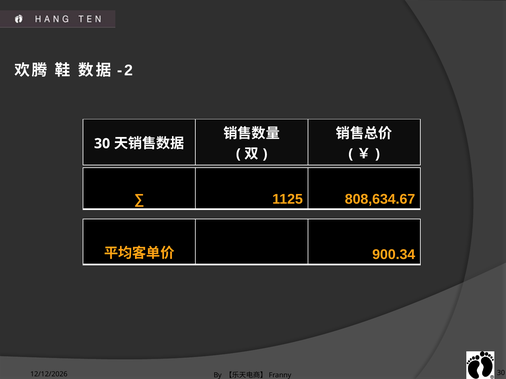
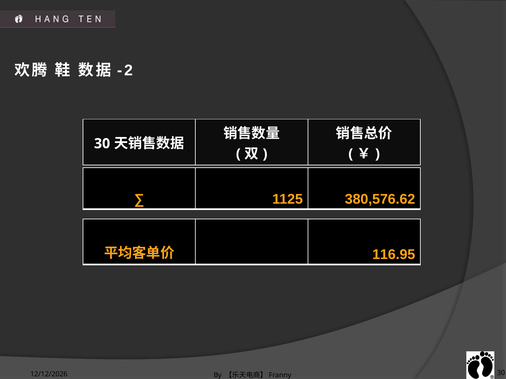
808,634.67: 808,634.67 -> 380,576.62 (380, 199)
900.34: 900.34 -> 116.95 (394, 255)
